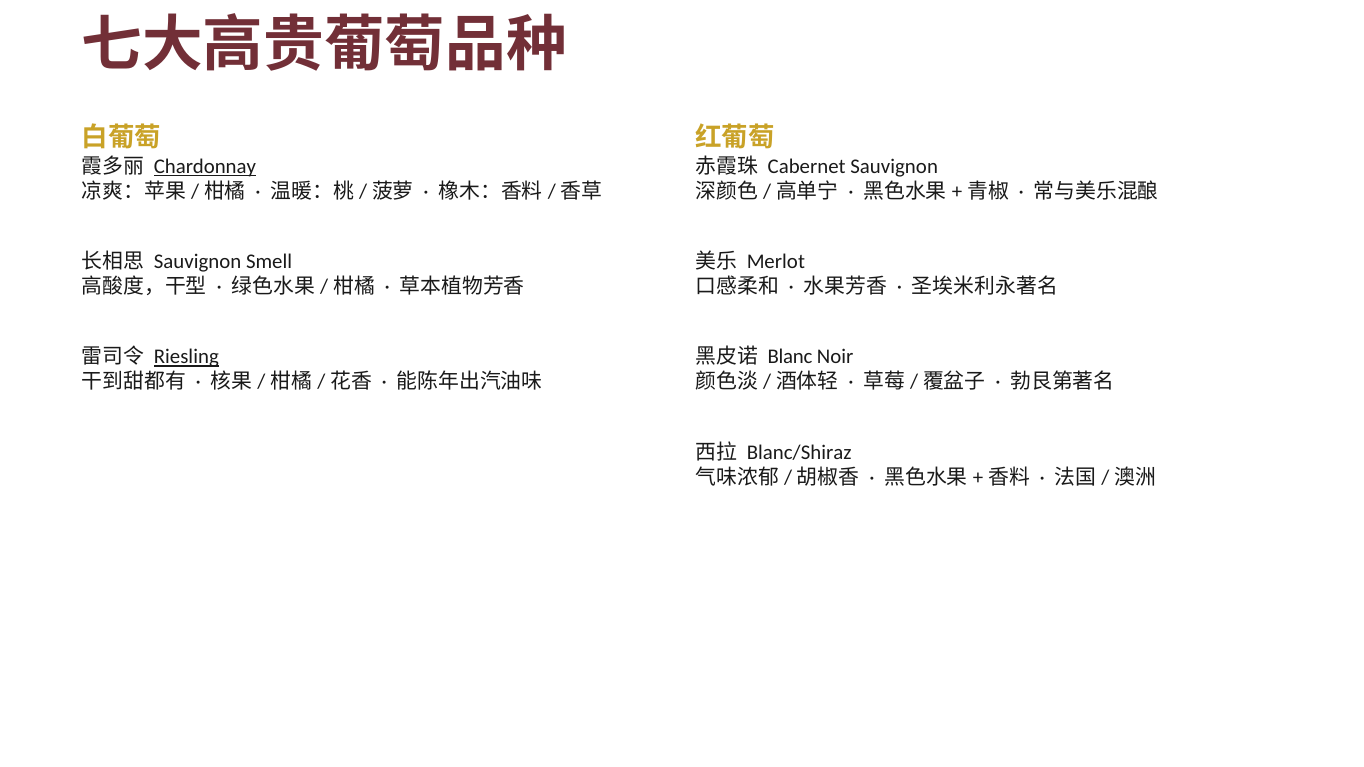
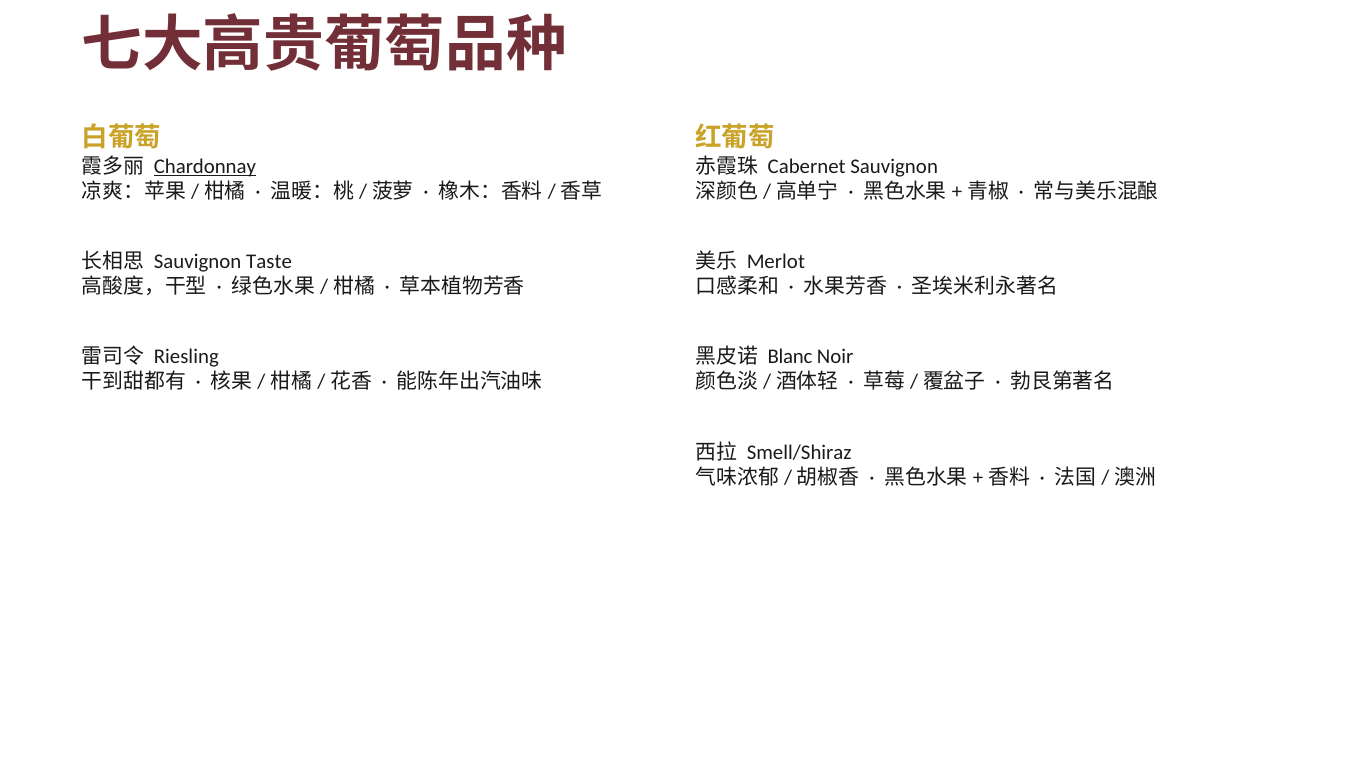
Smell: Smell -> Taste (269, 262)
Riesling underline: present -> none (186, 357)
Blanc/Shiraz: Blanc/Shiraz -> Smell/Shiraz (799, 453)
